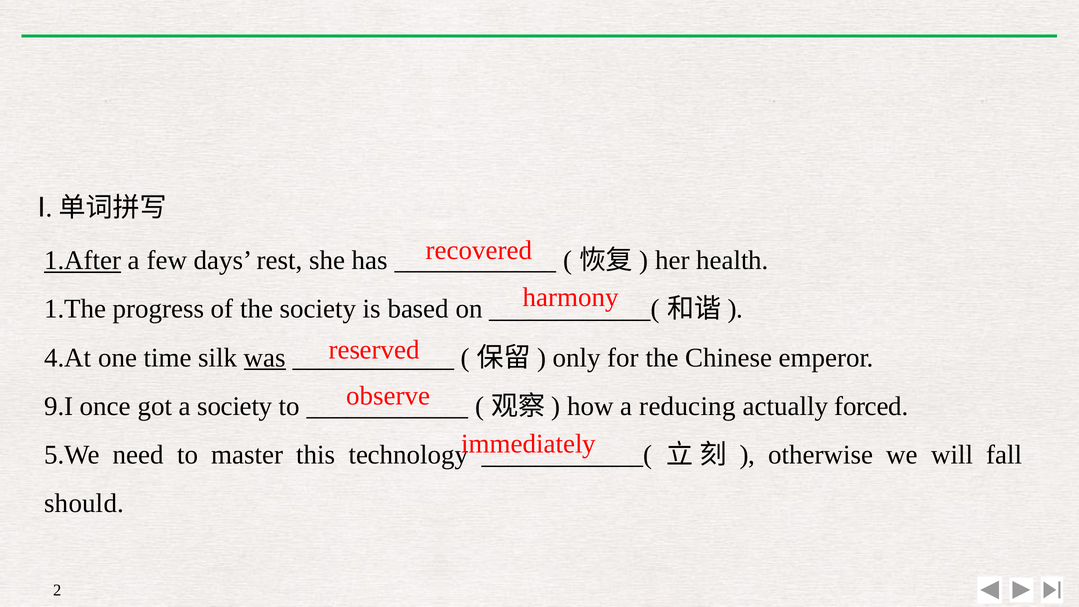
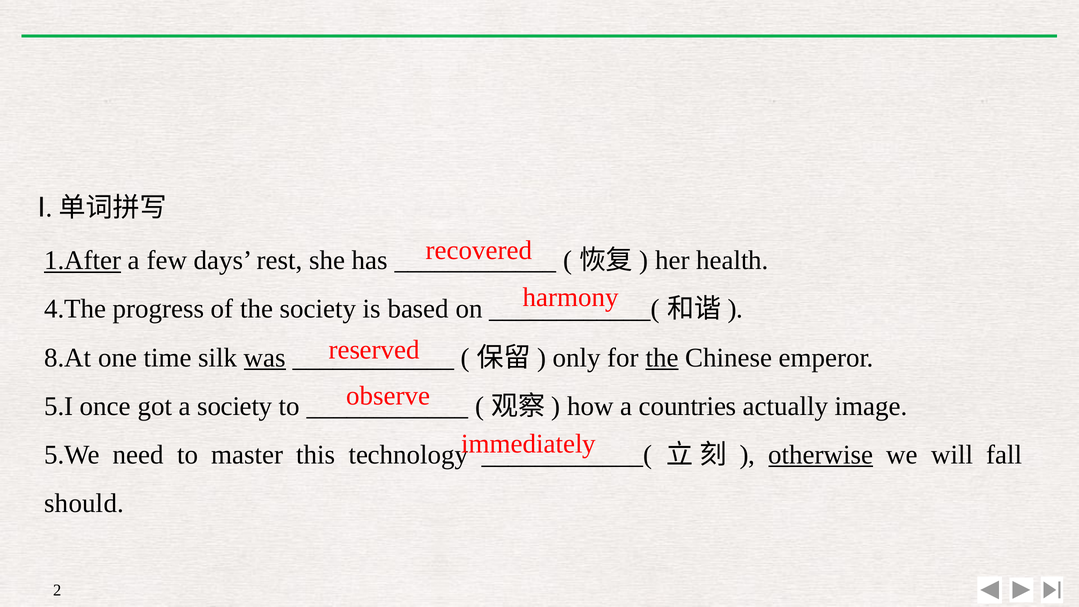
1.The: 1.The -> 4.The (75, 309)
4.At: 4.At -> 8.At (68, 358)
the underline: none -> present (662, 358)
9.I: 9.I -> 5.I (59, 406)
reducing: reducing -> countries (688, 406)
forced: forced -> image (871, 406)
otherwise underline: none -> present (821, 455)
